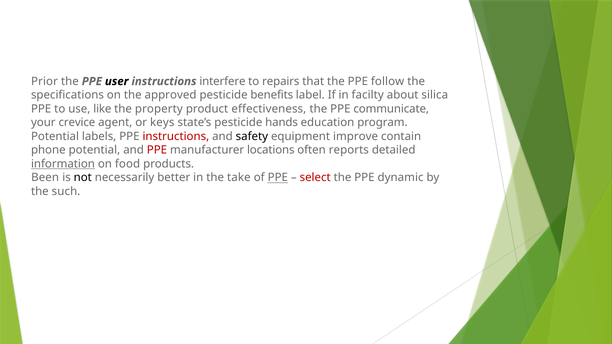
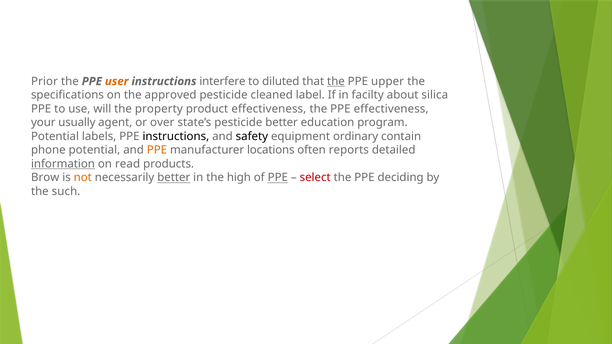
user colour: black -> orange (117, 81)
repairs: repairs -> diluted (281, 81)
the underline: none -> present (336, 81)
follow: follow -> upper (388, 81)
benefits: benefits -> cleaned (272, 95)
like: like -> will (102, 109)
PPE communicate: communicate -> effectiveness (391, 109)
crevice: crevice -> usually (77, 123)
keys: keys -> over (162, 123)
pesticide hands: hands -> better (282, 123)
instructions colour: red -> black (176, 136)
improve: improve -> ordinary (356, 136)
PPE colour: red -> orange (157, 150)
food: food -> read (128, 164)
Been: Been -> Brow (45, 178)
not colour: black -> orange (83, 178)
better underline: none -> present (174, 178)
take: take -> high (239, 178)
dynamic: dynamic -> deciding (401, 178)
